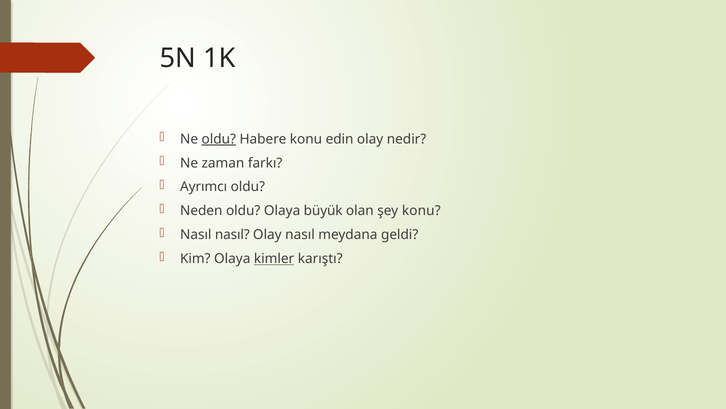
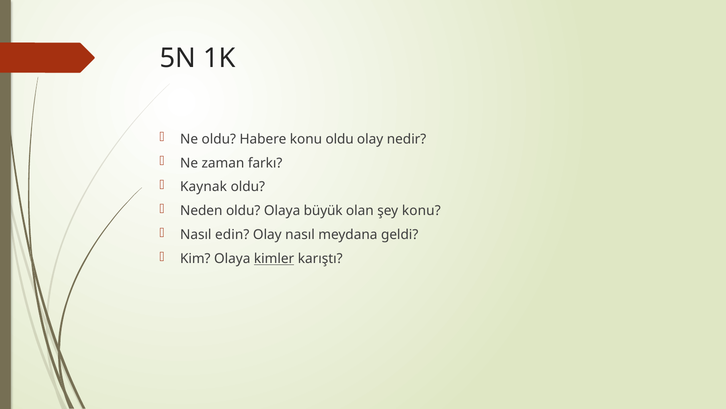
oldu underline: present -> none (219, 139)
konu edin: edin -> oldu (340, 139)
Ayrımcı: Ayrımcı -> Kaynak (204, 187)
Nasıl nasıl: nasıl -> edin (232, 235)
